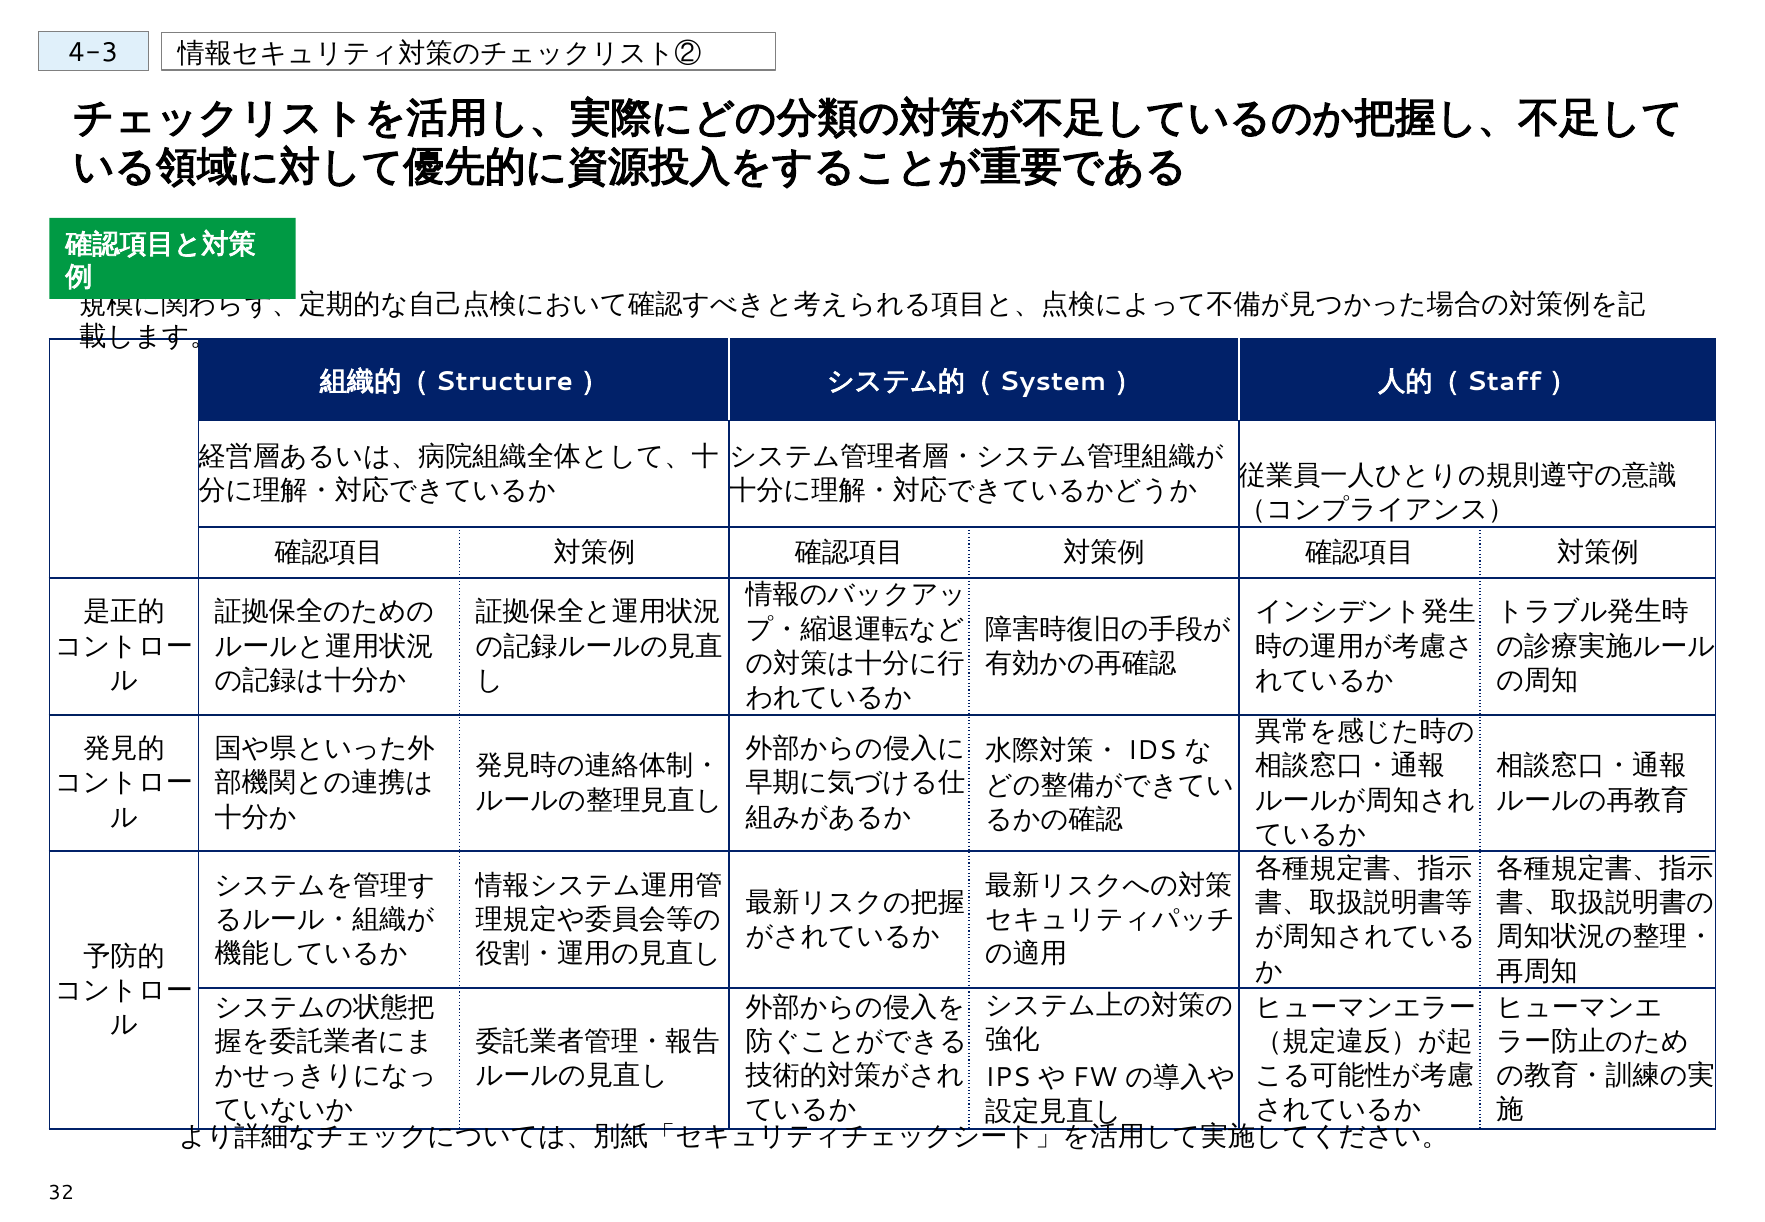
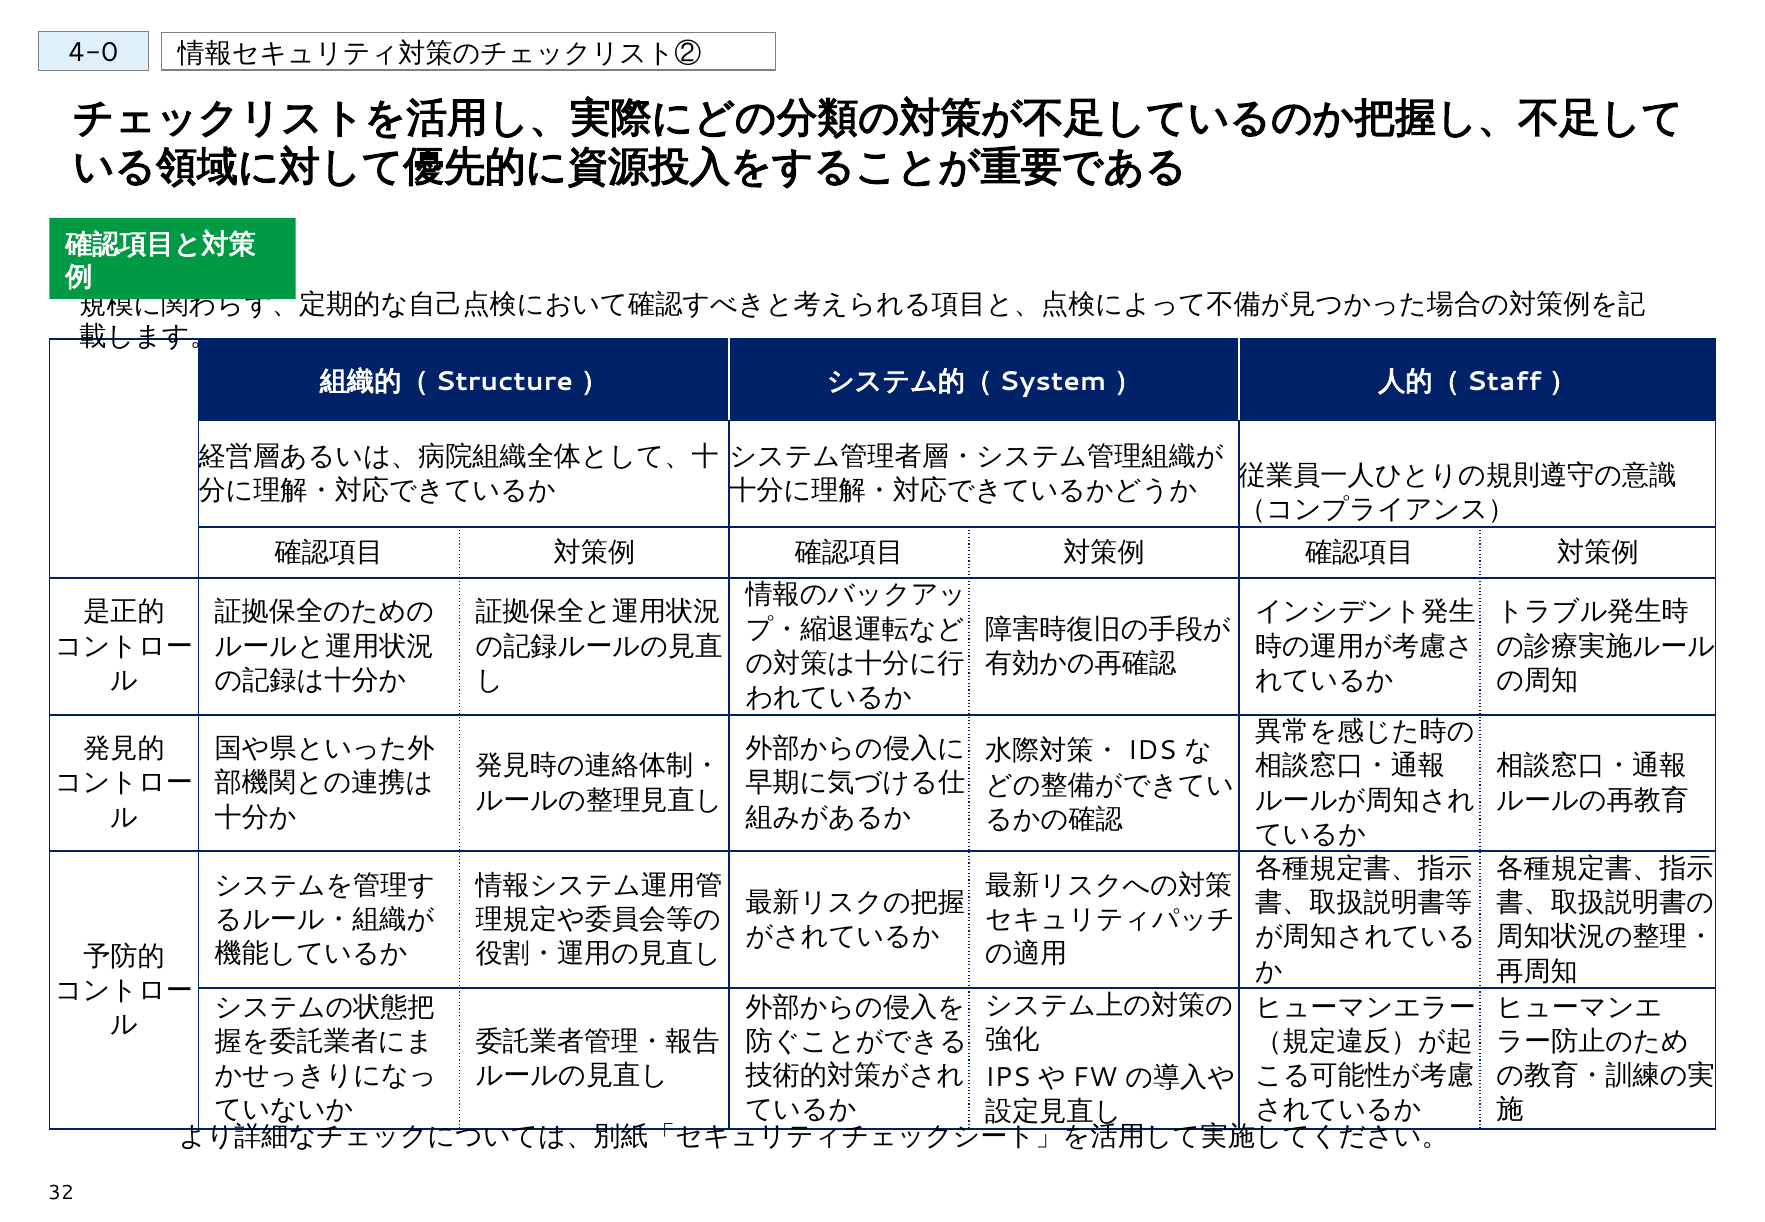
4-3: 4-3 -> 4-0 (93, 53)
